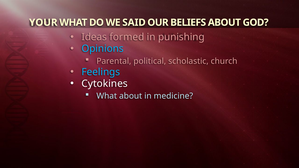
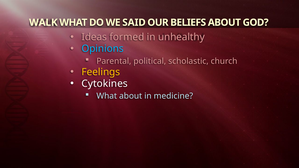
YOUR: YOUR -> WALK (43, 23)
punishing: punishing -> unhealthy (181, 37)
Feelings colour: light blue -> yellow (101, 72)
